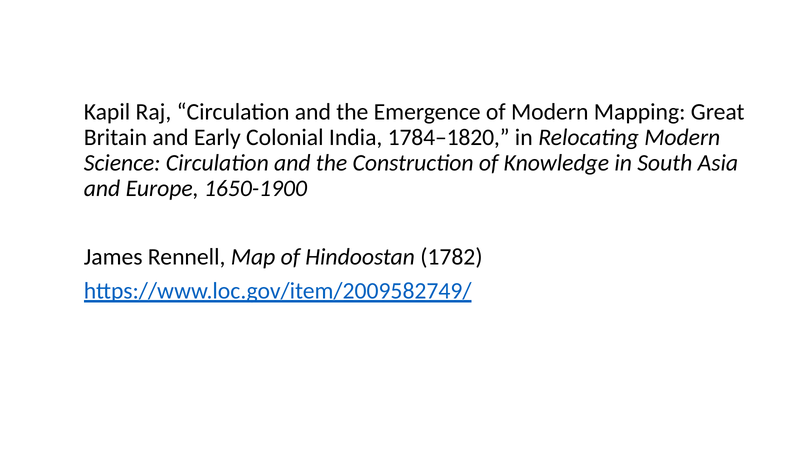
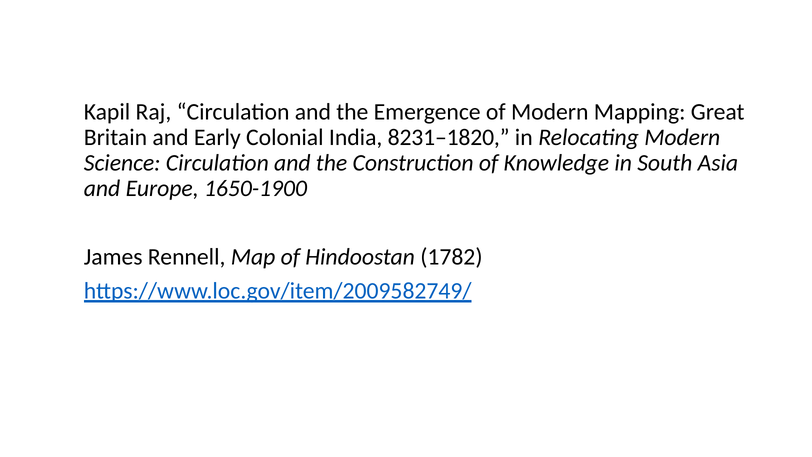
1784–1820: 1784–1820 -> 8231–1820 (449, 137)
